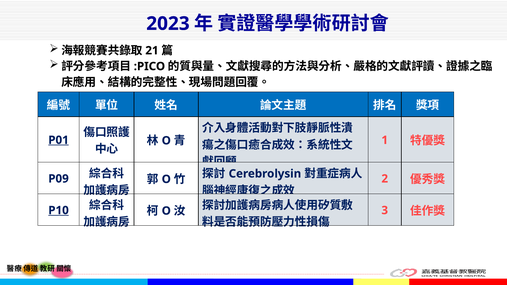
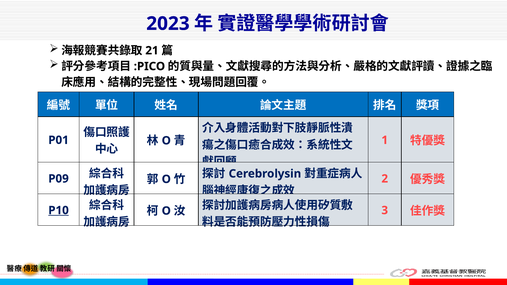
P01 underline: present -> none (59, 140)
